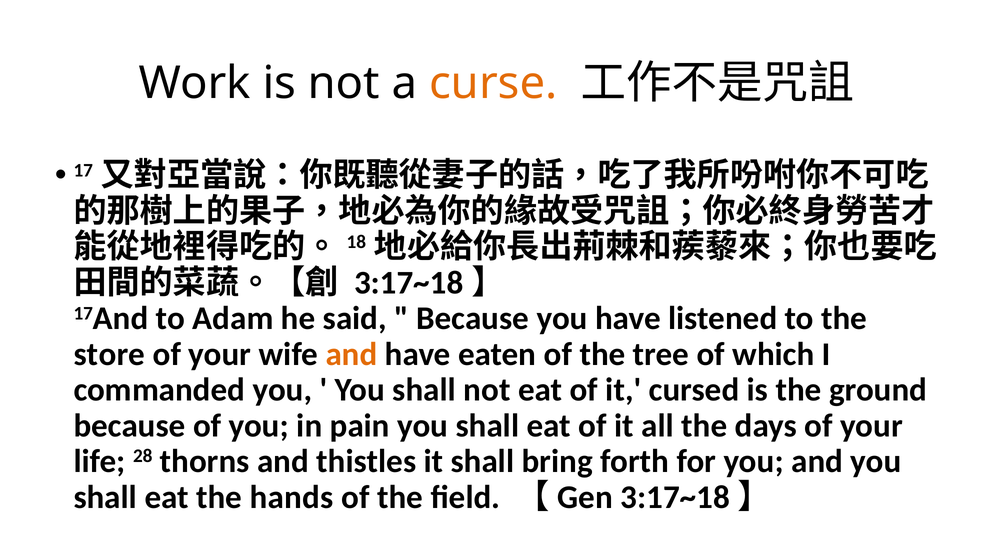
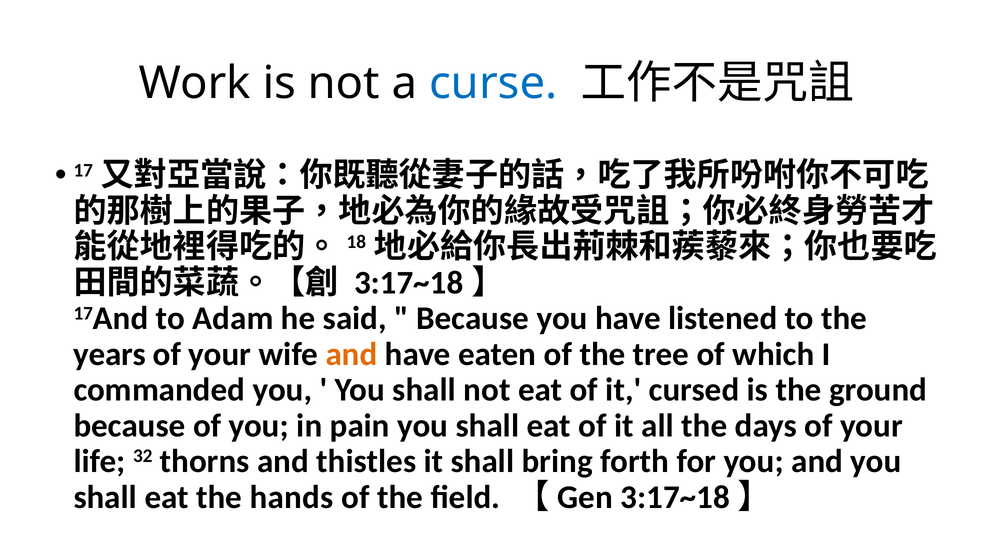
curse colour: orange -> blue (493, 83)
store: store -> years (110, 355)
28: 28 -> 32 (143, 457)
